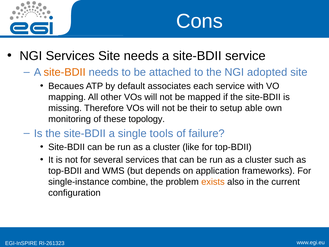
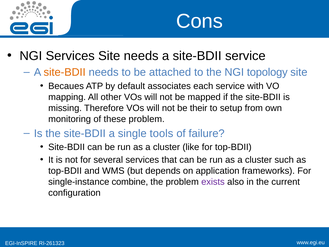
adopted: adopted -> topology (267, 72)
able: able -> from (254, 108)
these topology: topology -> problem (147, 119)
exists colour: orange -> purple (213, 182)
